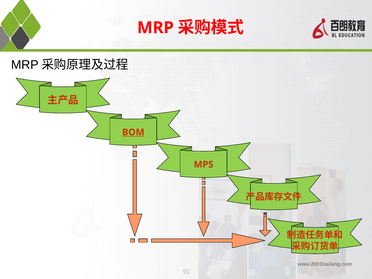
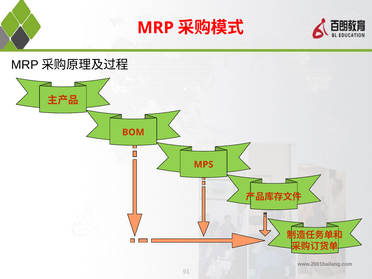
BOM underline: present -> none (133, 132)
